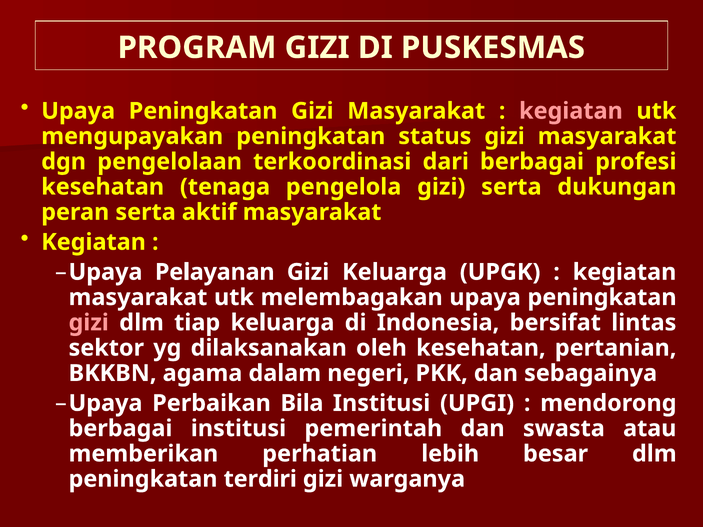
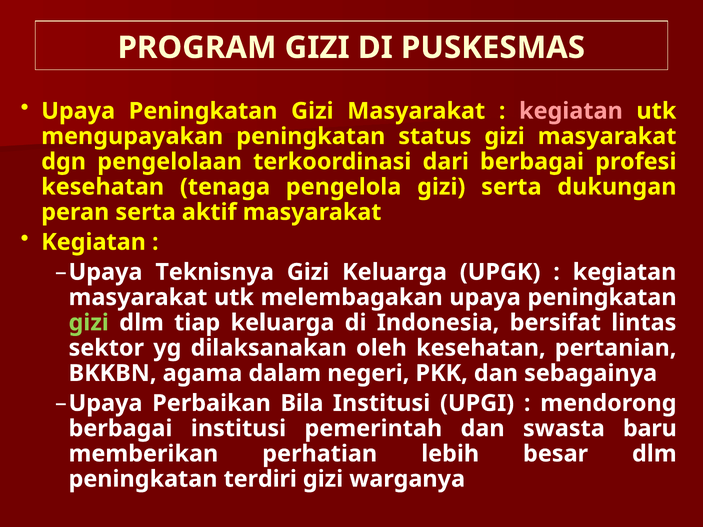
Pelayanan: Pelayanan -> Teknisnya (215, 272)
gizi colour: pink -> light green (89, 323)
atau: atau -> baru (650, 429)
